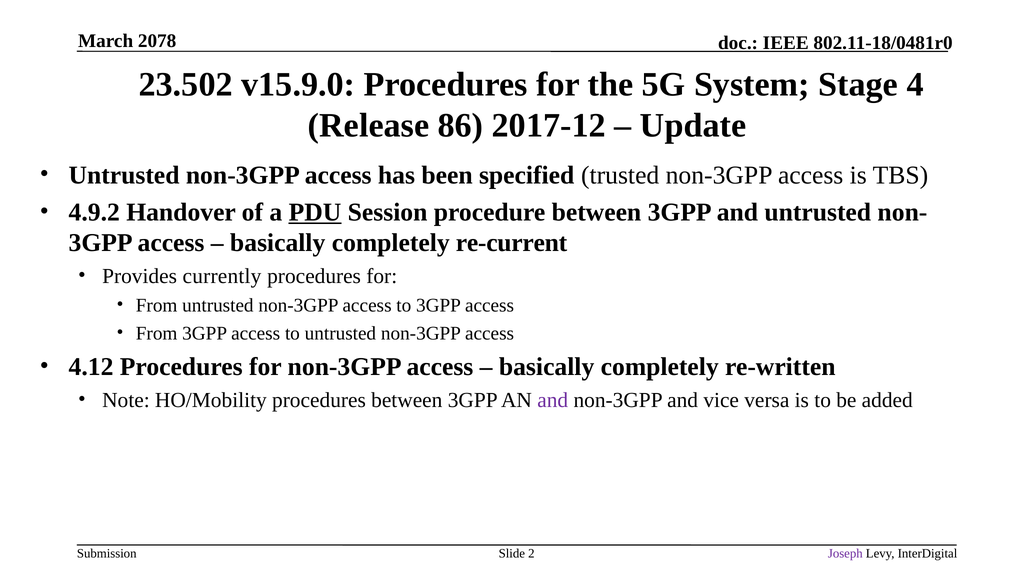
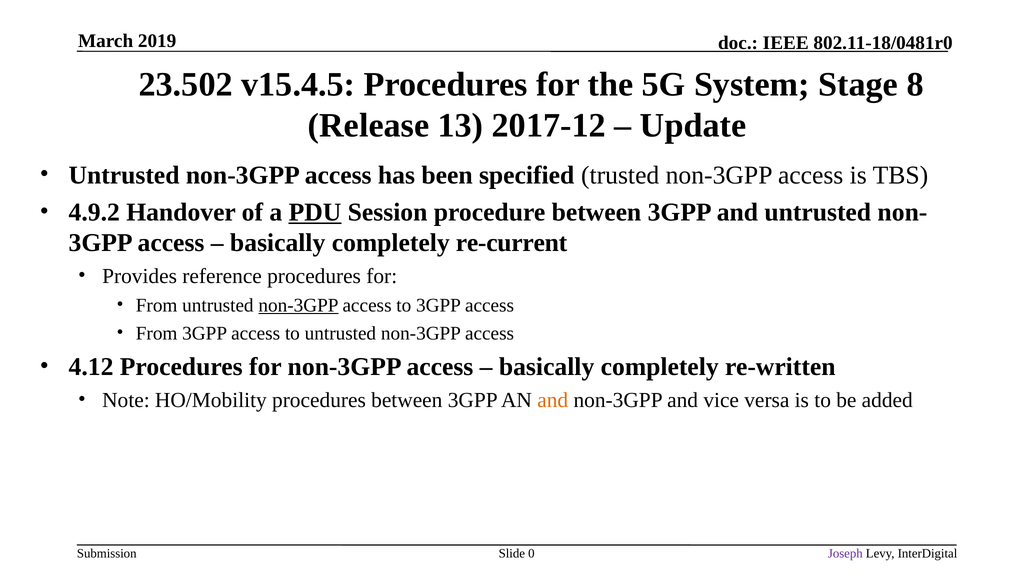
2078: 2078 -> 2019 (157, 41)
v15.9.0: v15.9.0 -> v15.4.5 (298, 84)
4: 4 -> 8 (915, 84)
86: 86 -> 13 (461, 125)
currently: currently -> reference (222, 276)
non-3GPP underline: none -> present (298, 305)
and colour: purple -> orange (553, 400)
2: 2 -> 0 (531, 553)
